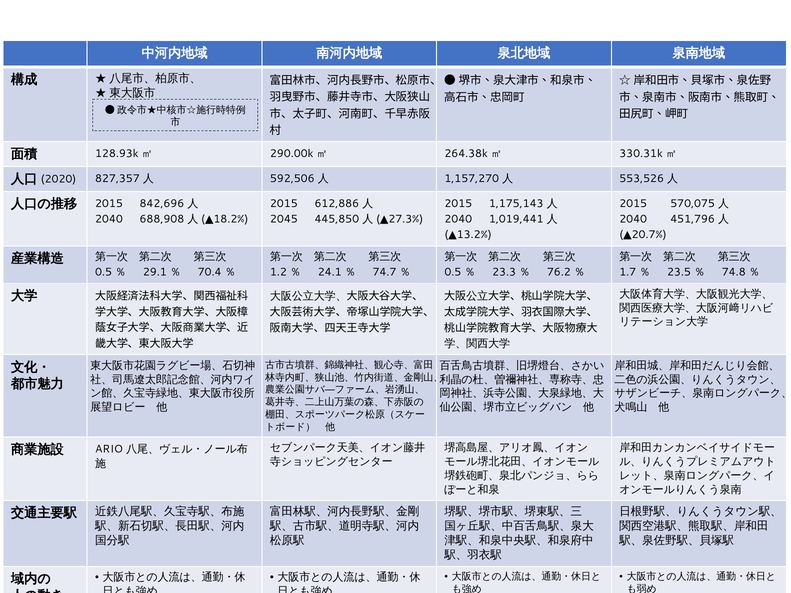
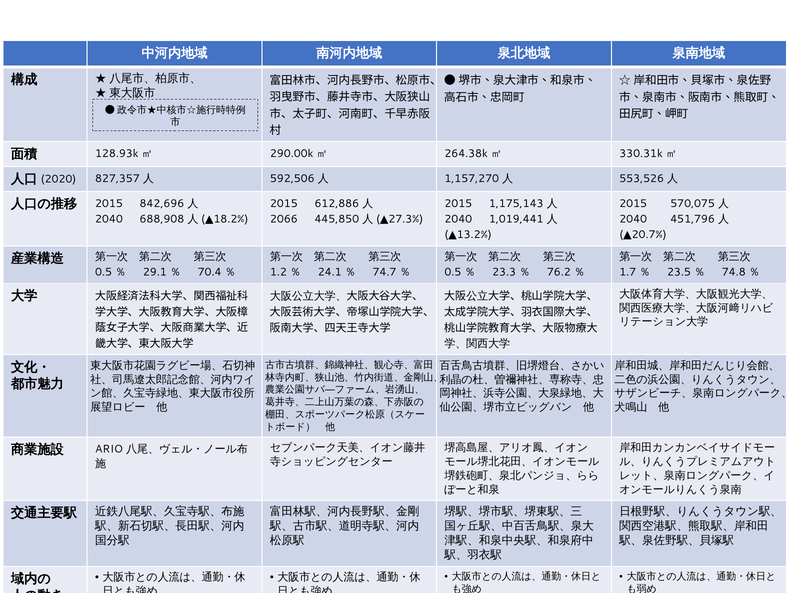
2045: 2045 -> 2066 (284, 219)
